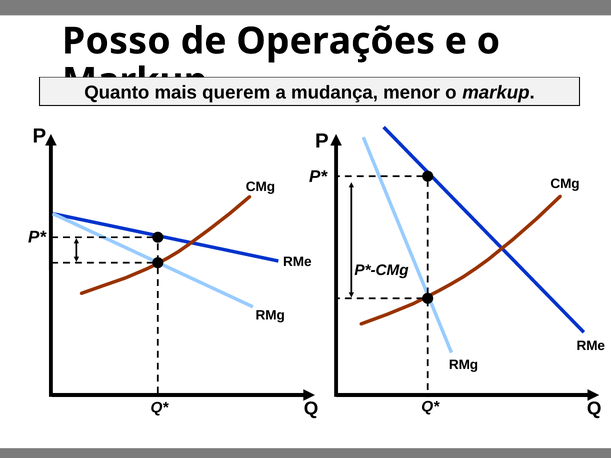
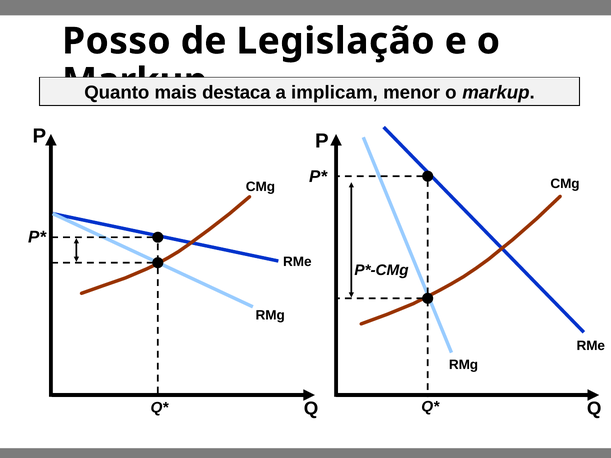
Operações: Operações -> Legislação (335, 41)
querem: querem -> destaca (236, 93)
mudança: mudança -> implicam (334, 93)
